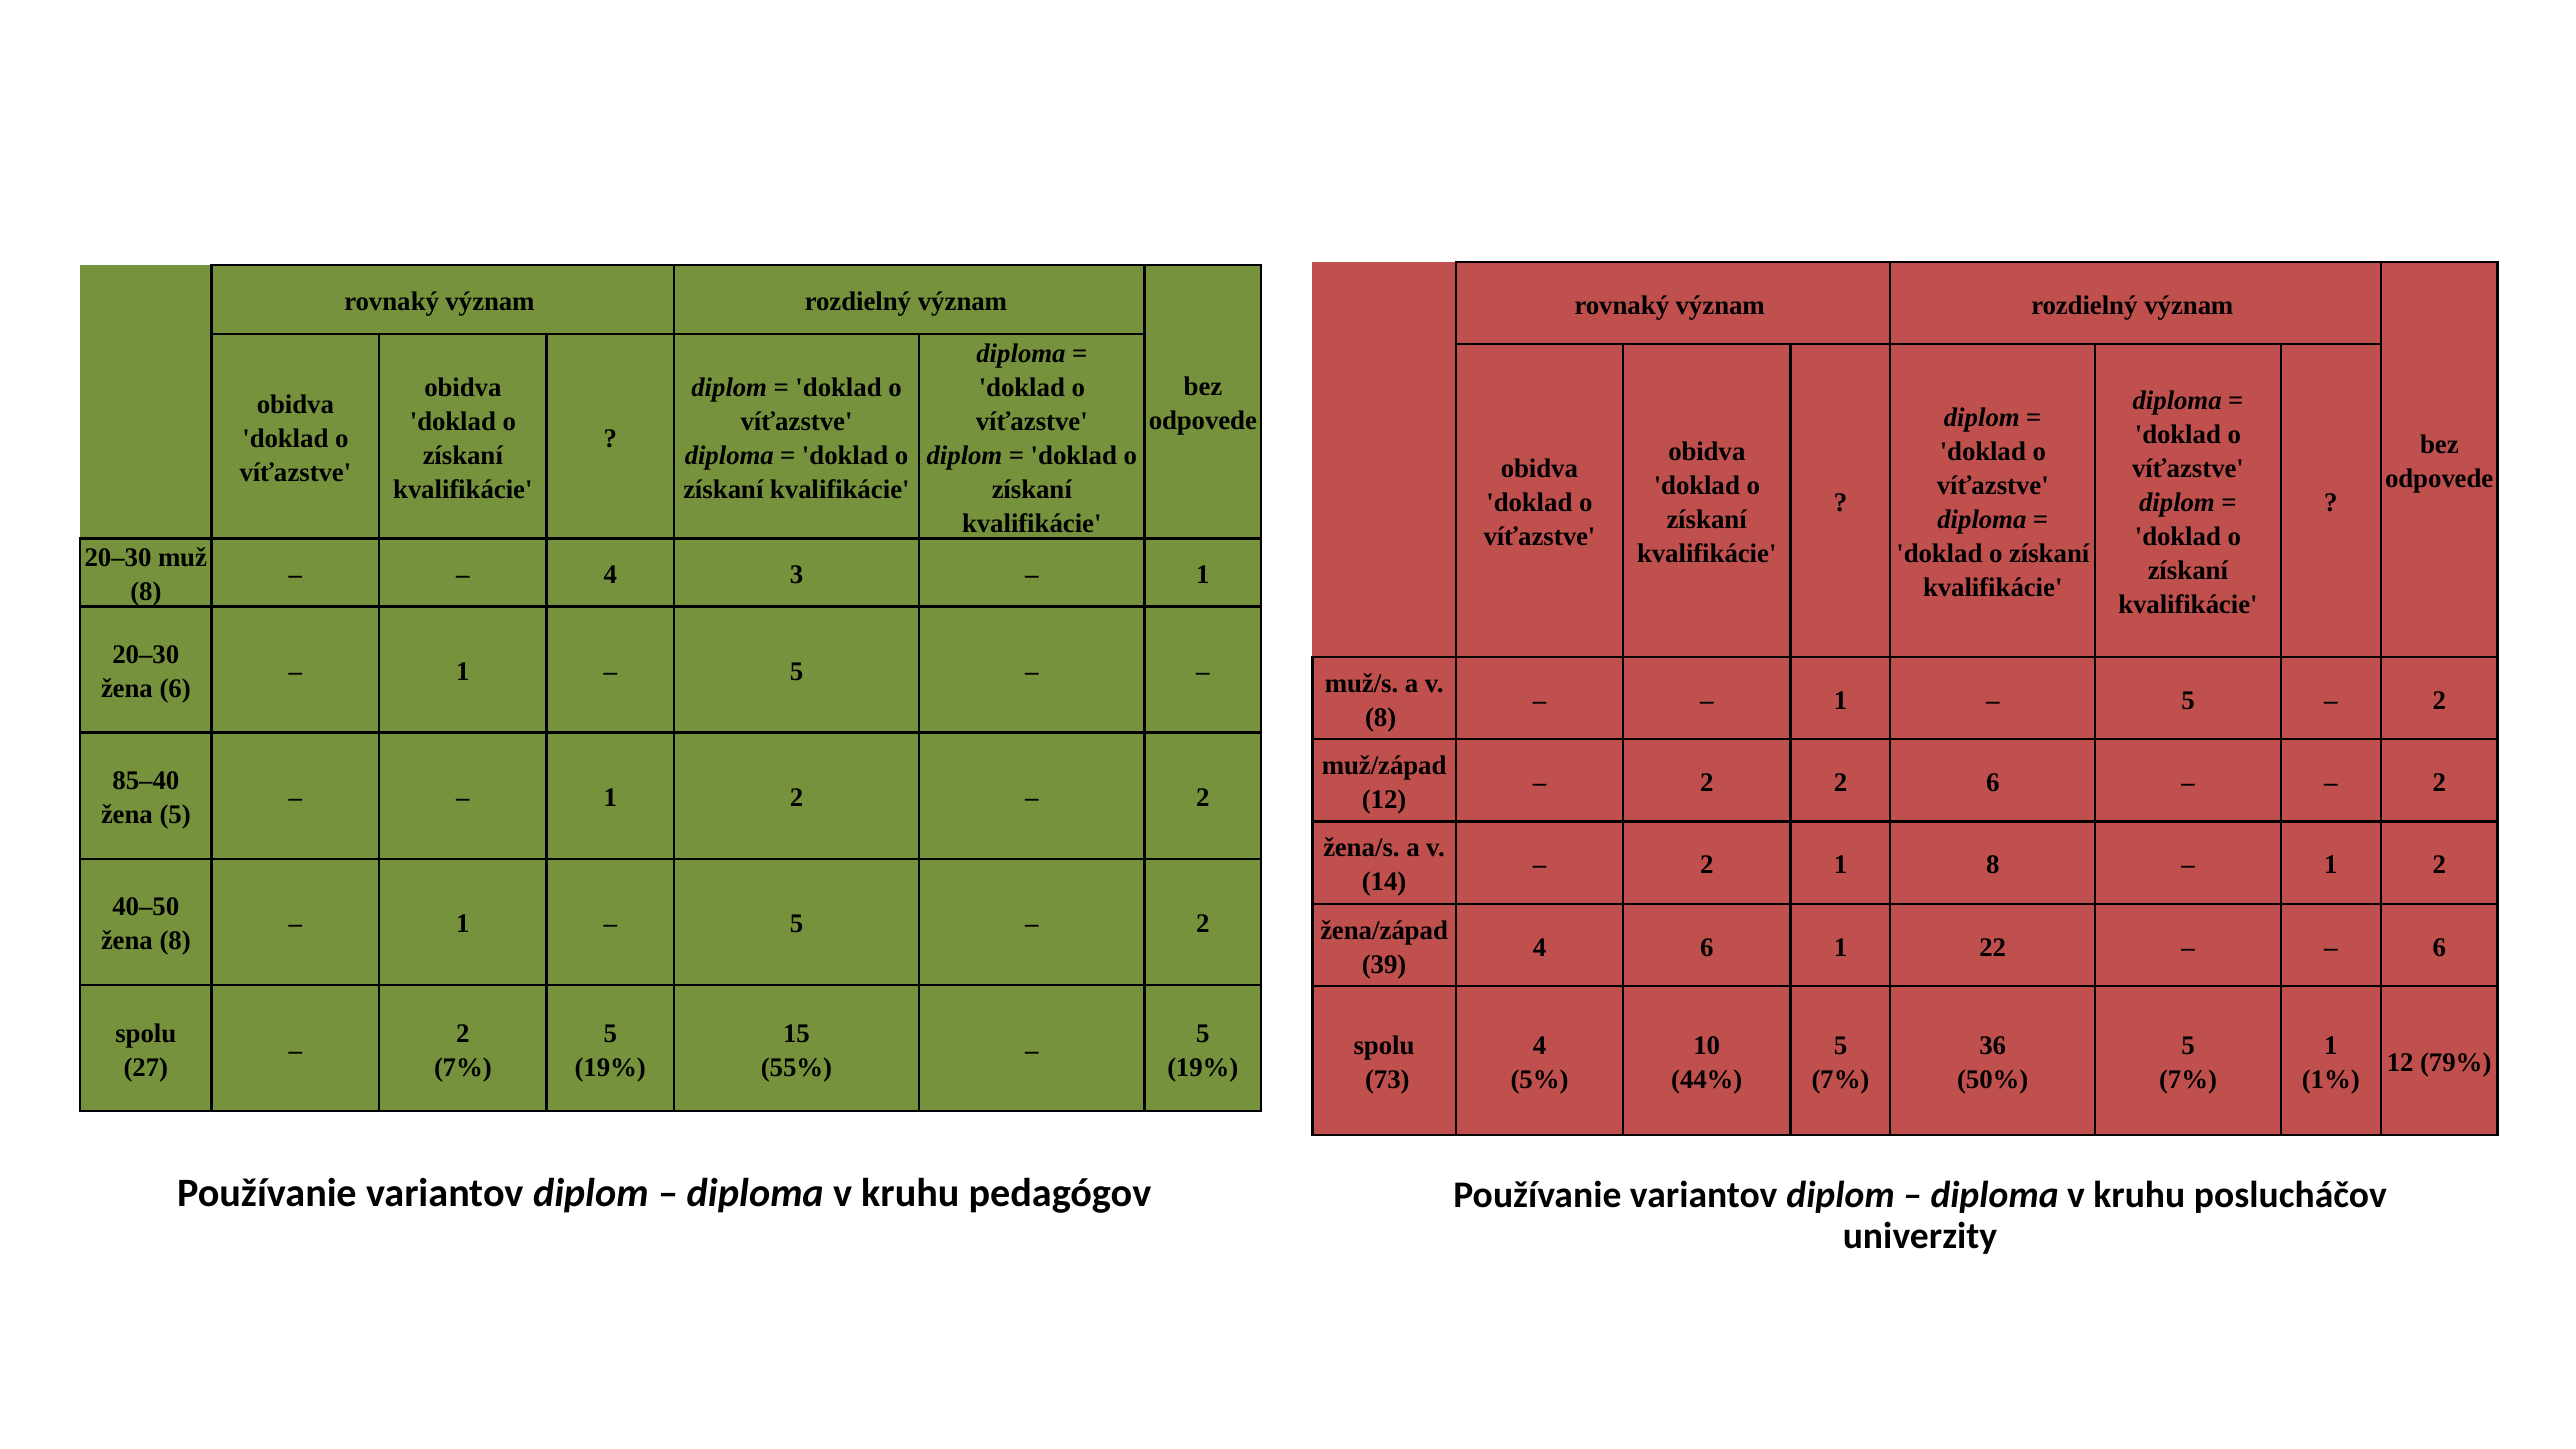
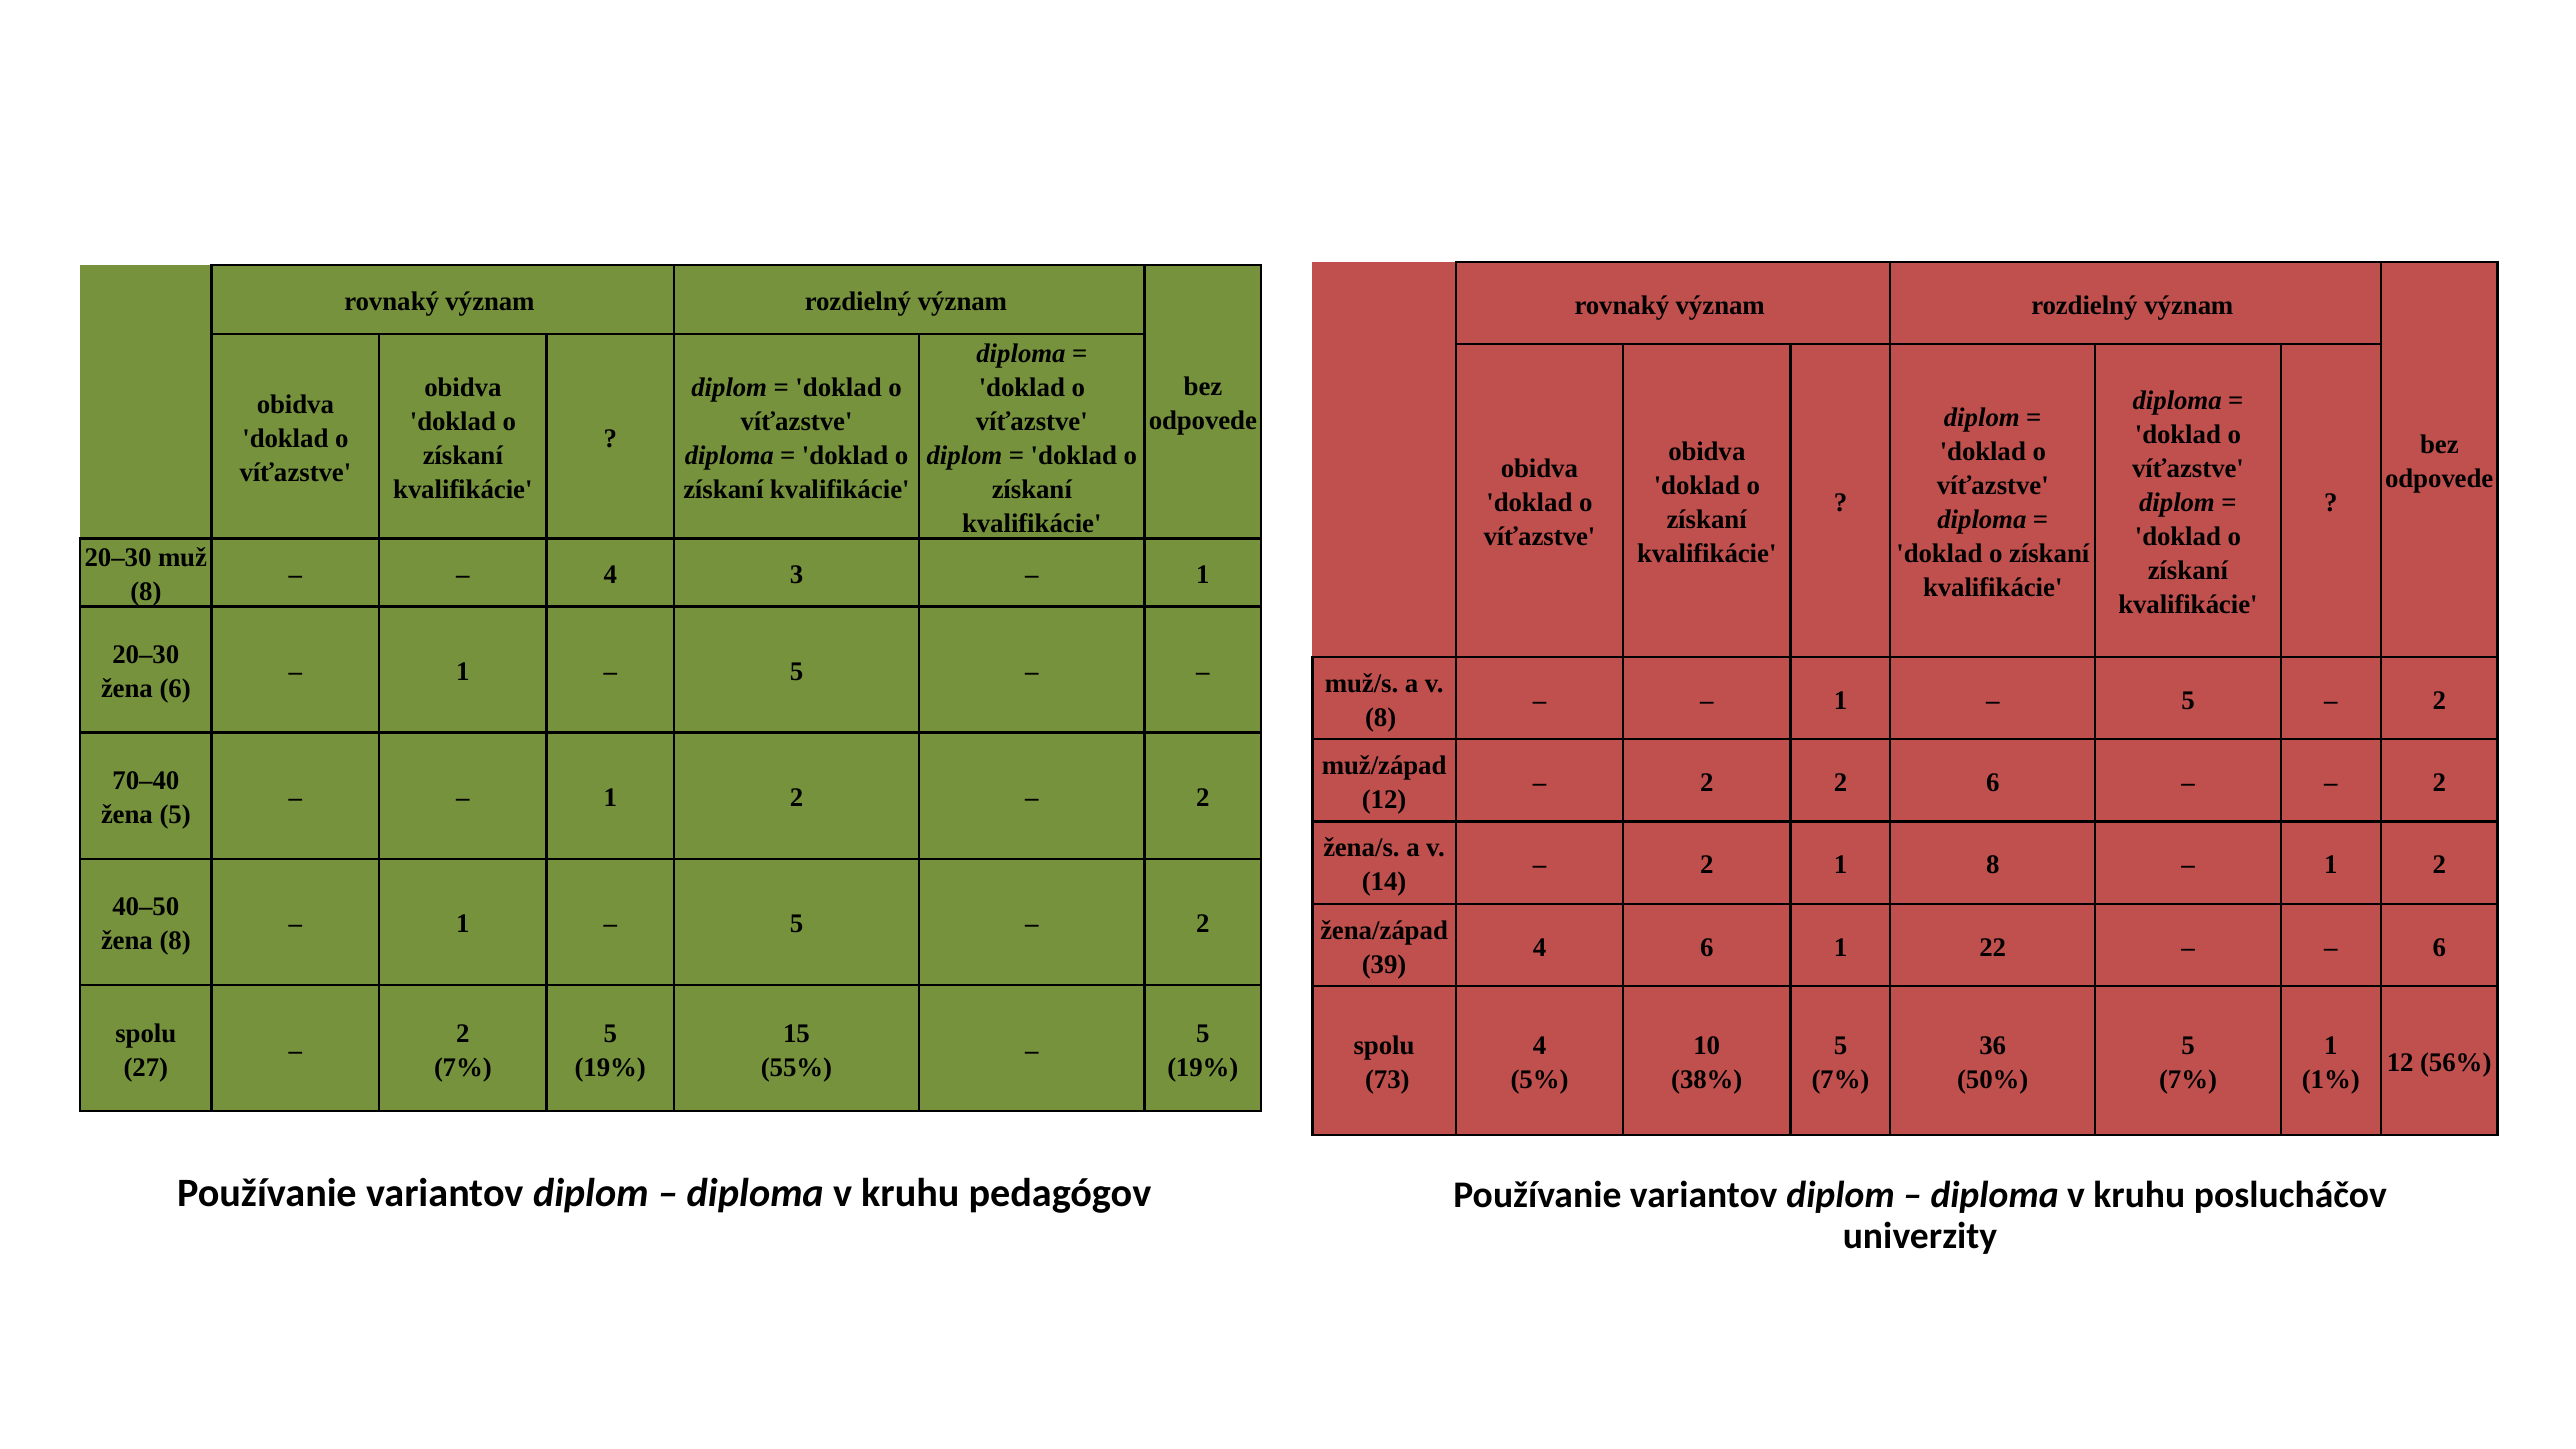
85–40: 85–40 -> 70–40 (146, 781)
79%: 79% -> 56% (2456, 1063)
44%: 44% -> 38% (1707, 1080)
